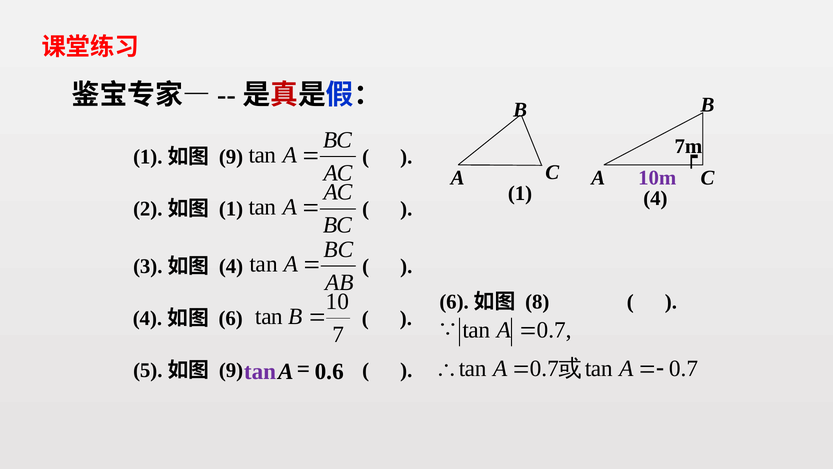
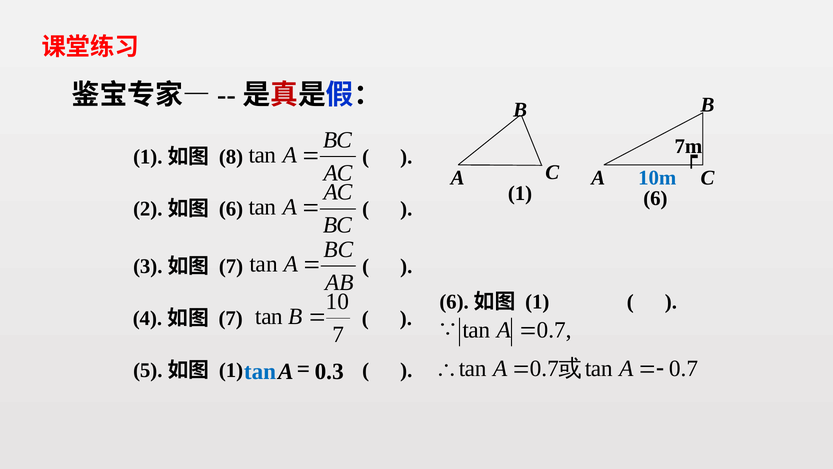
9: 9 -> 8 (231, 157)
10m colour: purple -> blue (657, 178)
1 4: 4 -> 6 (655, 198)
1: 1 -> 6 (231, 209)
4: 4 -> 7 (231, 266)
8: 8 -> 1 (537, 302)
6: 6 -> 7 (231, 318)
9: 9 -> 1 (231, 370)
tan colour: purple -> blue (260, 372)
A 6: 6 -> 3 (338, 372)
